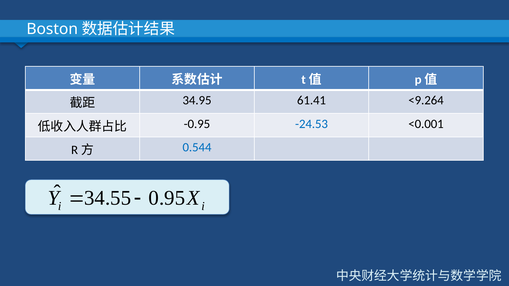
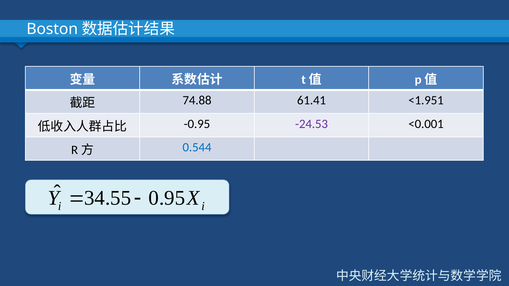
34.95: 34.95 -> 74.88 (197, 101)
<9.264: <9.264 -> <1.951 (426, 101)
-24.53 colour: blue -> purple (312, 124)
